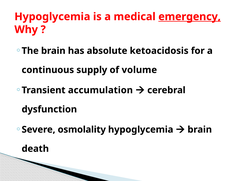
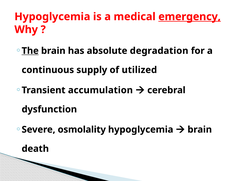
The underline: none -> present (30, 51)
ketoacidosis: ketoacidosis -> degradation (159, 51)
volume: volume -> utilized (139, 70)
